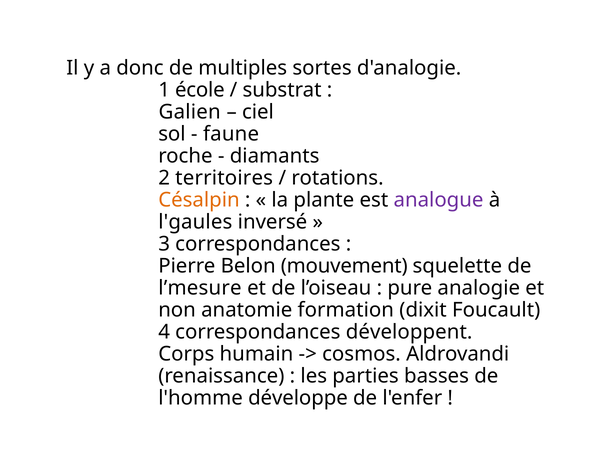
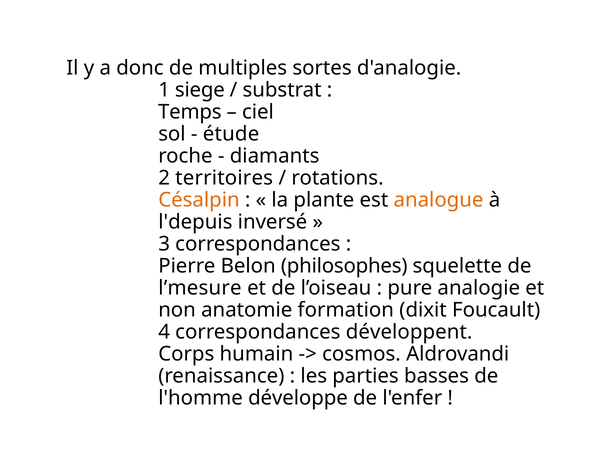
école: école -> siege (200, 90)
Galien: Galien -> Temps (190, 112)
faune: faune -> étude (231, 134)
analogue colour: purple -> orange (439, 200)
l'gaules: l'gaules -> l'depuis (195, 222)
mouvement: mouvement -> philosophes (344, 267)
